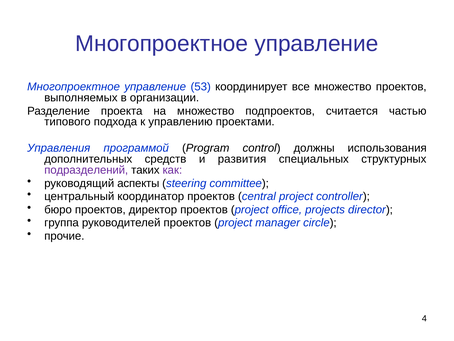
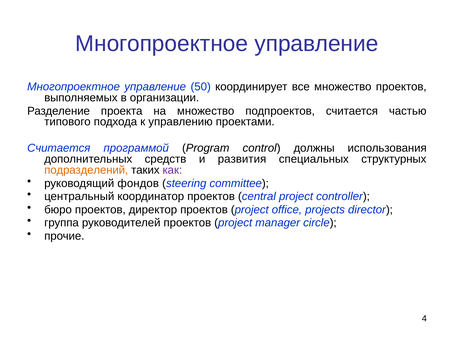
53: 53 -> 50 (201, 87)
Управления: Управления -> Считается (59, 148)
подразделений colour: purple -> orange (86, 170)
аспекты: аспекты -> фондов (138, 183)
